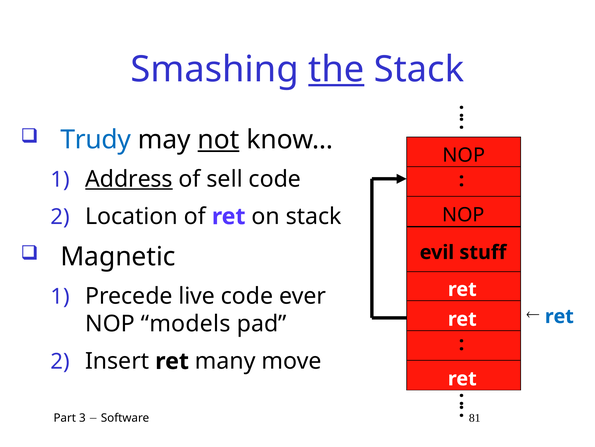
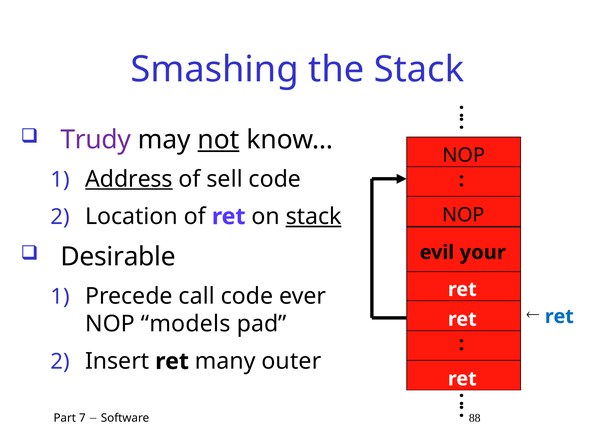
the underline: present -> none (336, 69)
Trudy colour: blue -> purple (96, 140)
stack underline: none -> present (314, 216)
Magnetic: Magnetic -> Desirable (118, 256)
stuff: stuff -> your (483, 252)
live: live -> call (197, 296)
move: move -> outer (291, 361)
3: 3 -> 7 (82, 417)
81: 81 -> 88 (475, 417)
